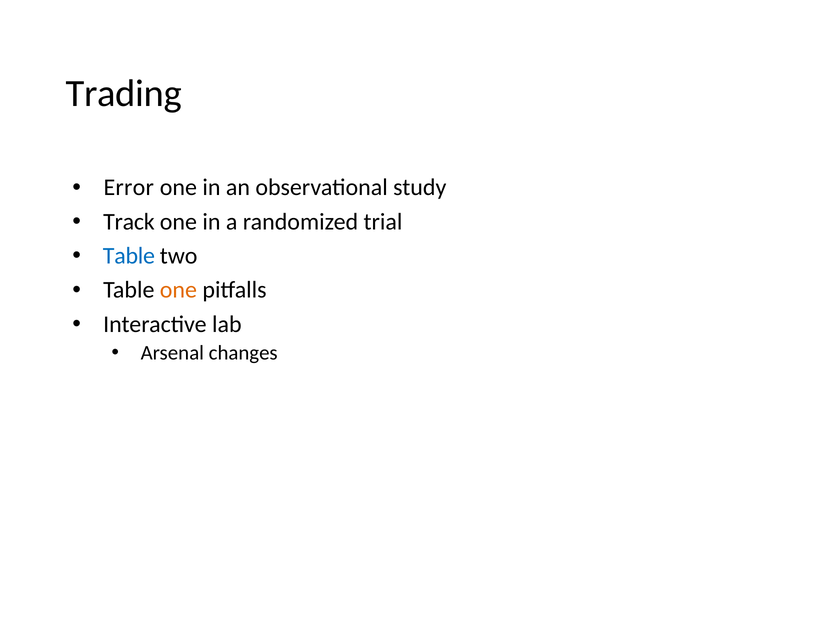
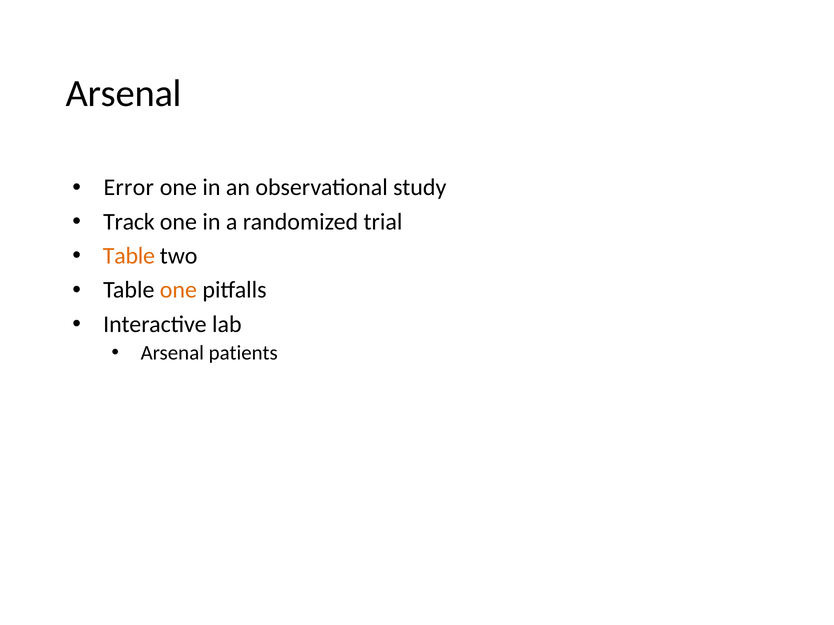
Trading: Trading -> Arsenal (124, 94)
Table colour: blue -> orange (129, 256)
changes: changes -> patients (243, 353)
